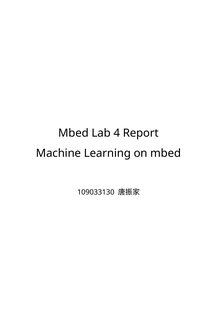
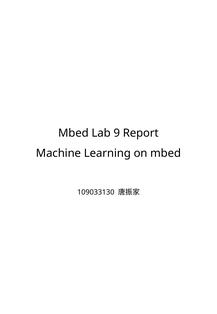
4: 4 -> 9 (117, 133)
